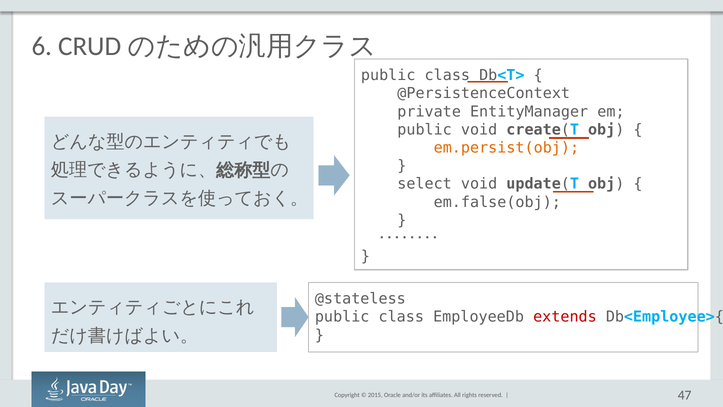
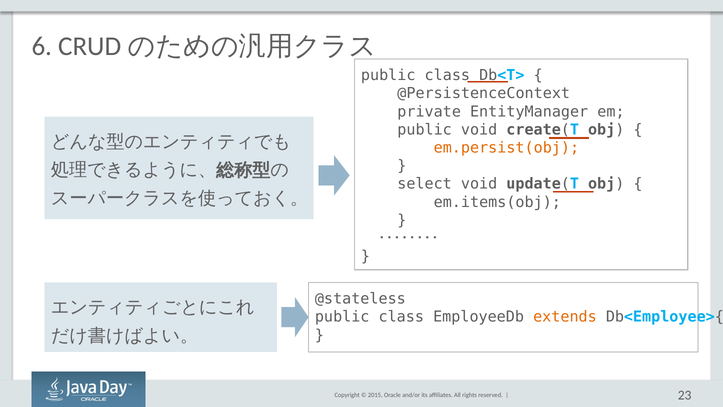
em.false(obj: em.false(obj -> em.items(obj (497, 202)
extends colour: red -> orange (565, 317)
47: 47 -> 23 (685, 395)
